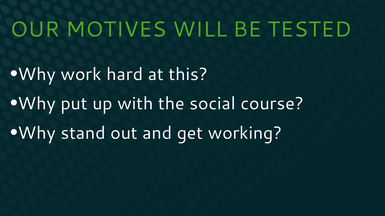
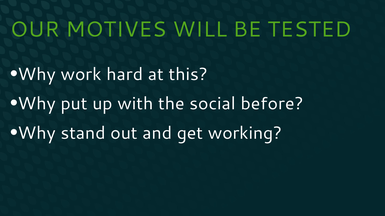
course: course -> before (272, 104)
